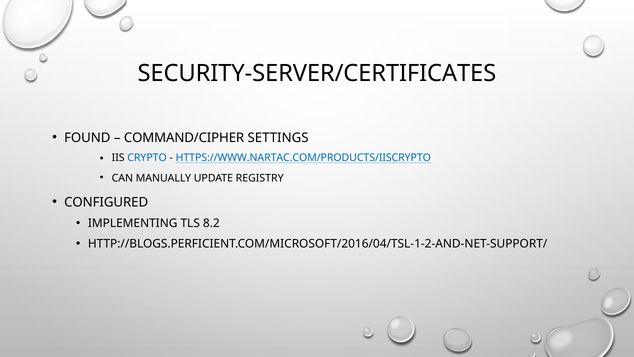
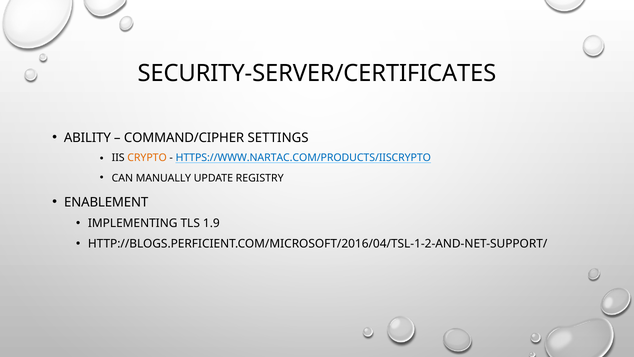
FOUND: FOUND -> ABILITY (87, 138)
CRYPTO colour: blue -> orange (147, 158)
CONFIGURED: CONFIGURED -> ENABLEMENT (106, 202)
8.2: 8.2 -> 1.9 (211, 223)
